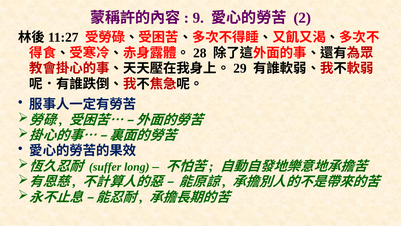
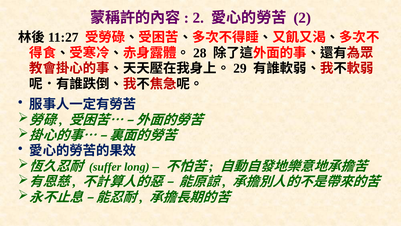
9: 9 -> 2 (198, 18)
